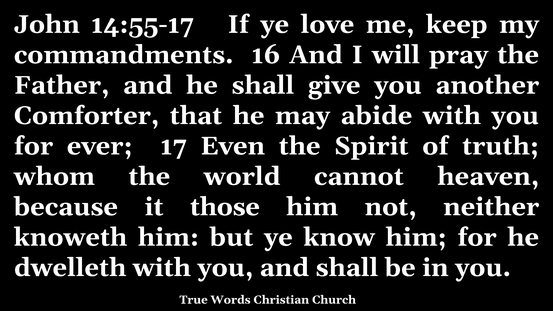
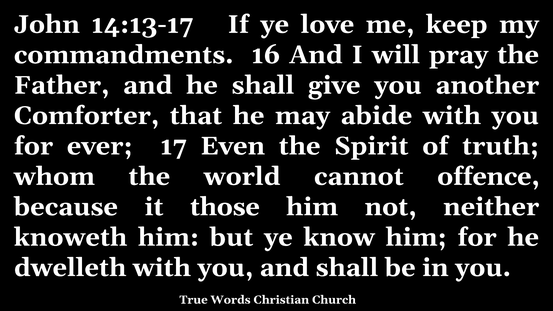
14:55-17: 14:55-17 -> 14:13-17 (142, 24)
heaven: heaven -> offence (488, 177)
